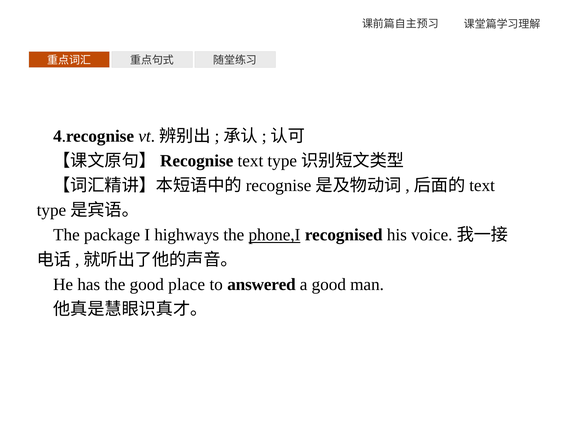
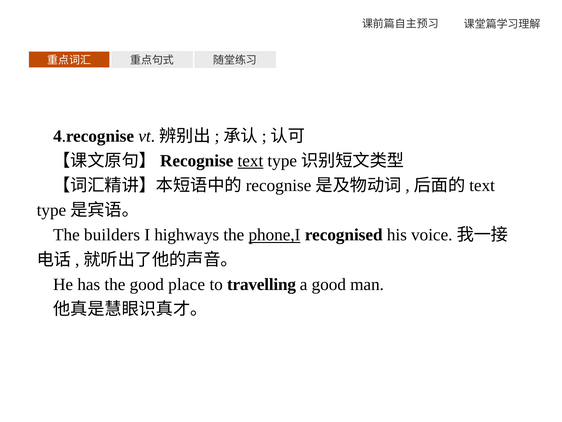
text underline: none -> present (250, 161)
package: package -> builders (112, 235)
answered: answered -> travelling (262, 284)
